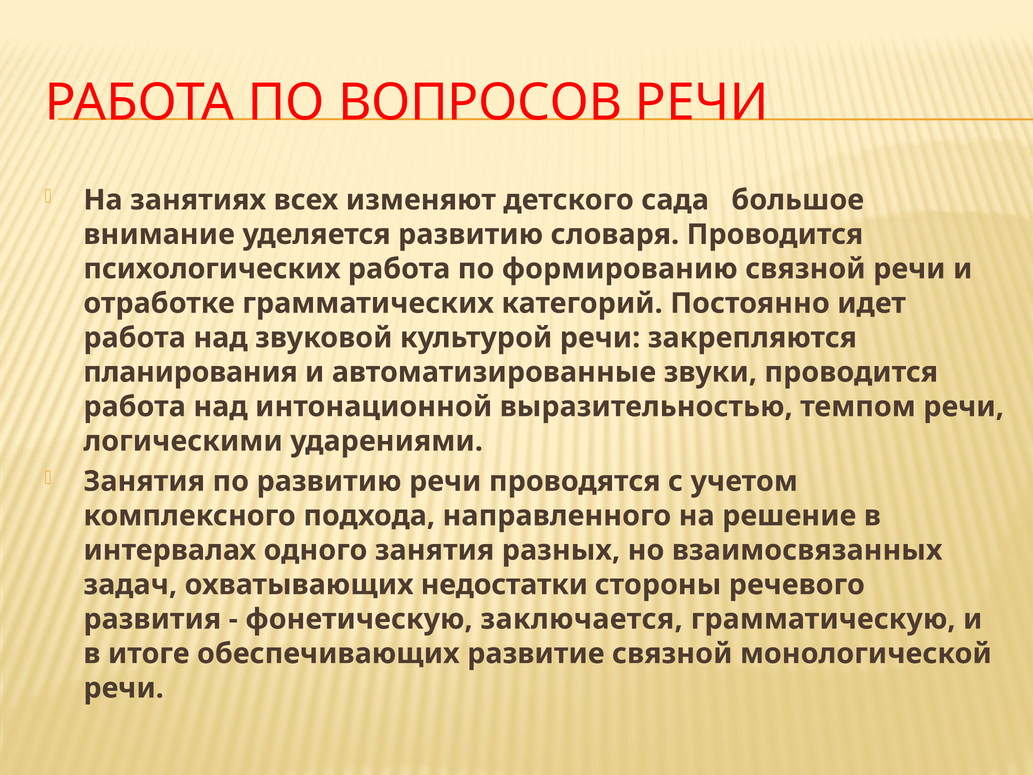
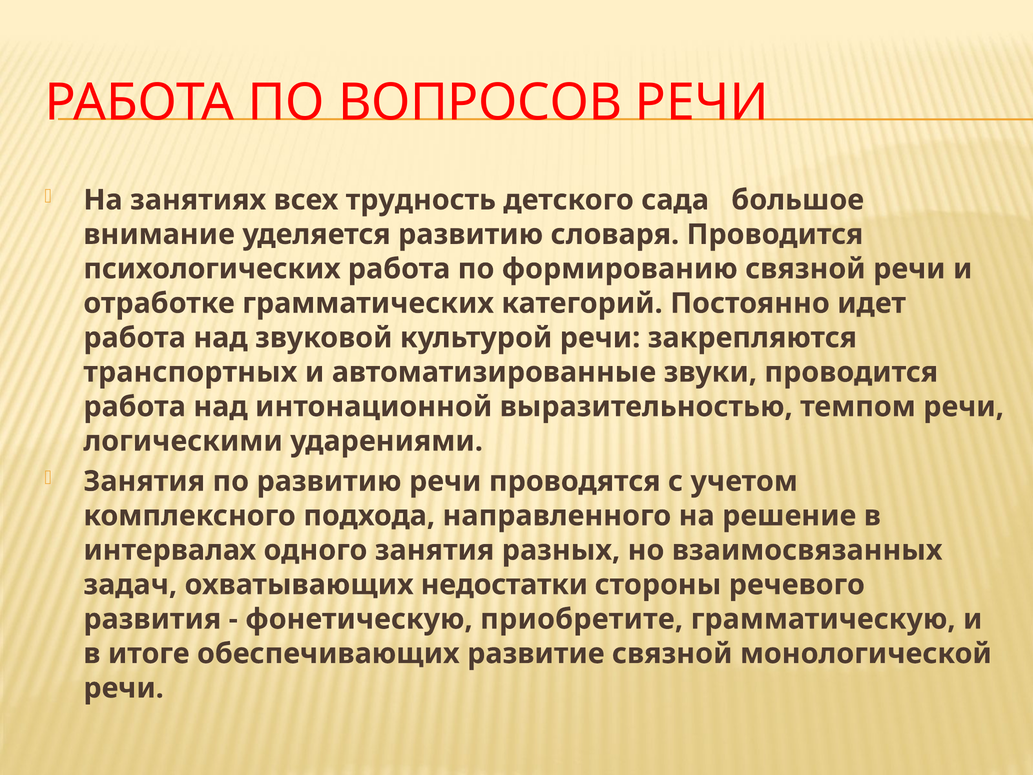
изменяют: изменяют -> трудность (421, 200)
планирования: планирования -> транспортных (190, 372)
заключается: заключается -> приобретите (582, 619)
